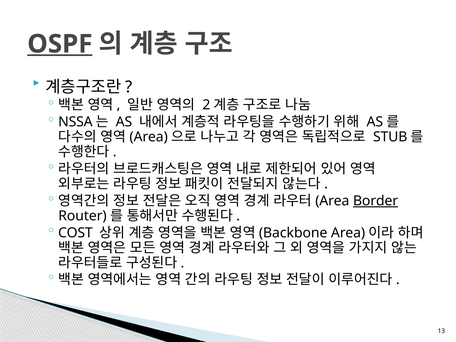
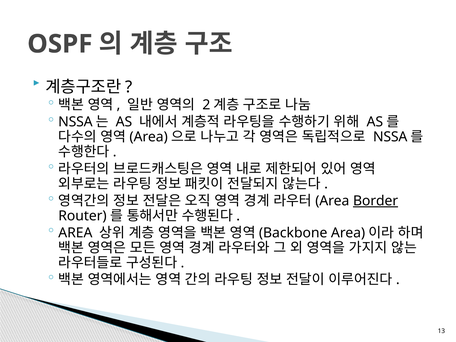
OSPF underline: present -> none (60, 44)
STUB: STUB -> NSSA (390, 137)
COST: COST -> AREA (75, 233)
